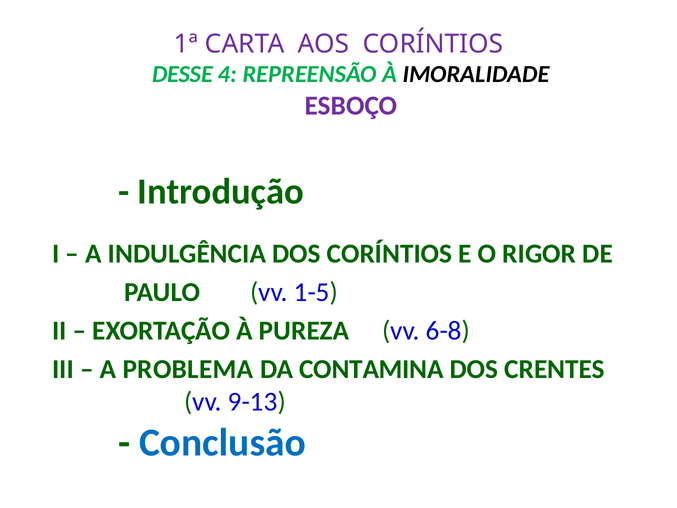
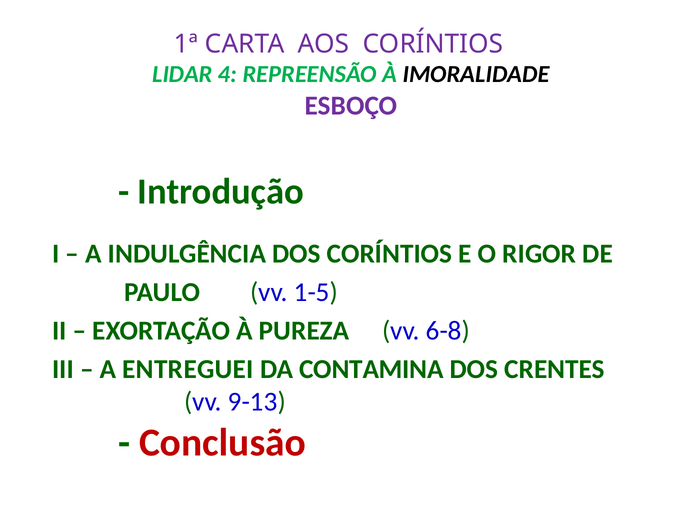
DESSE: DESSE -> LIDAR (182, 74)
PROBLEMA: PROBLEMA -> ENTREGUEI (188, 369)
Conclusão colour: blue -> red (223, 443)
